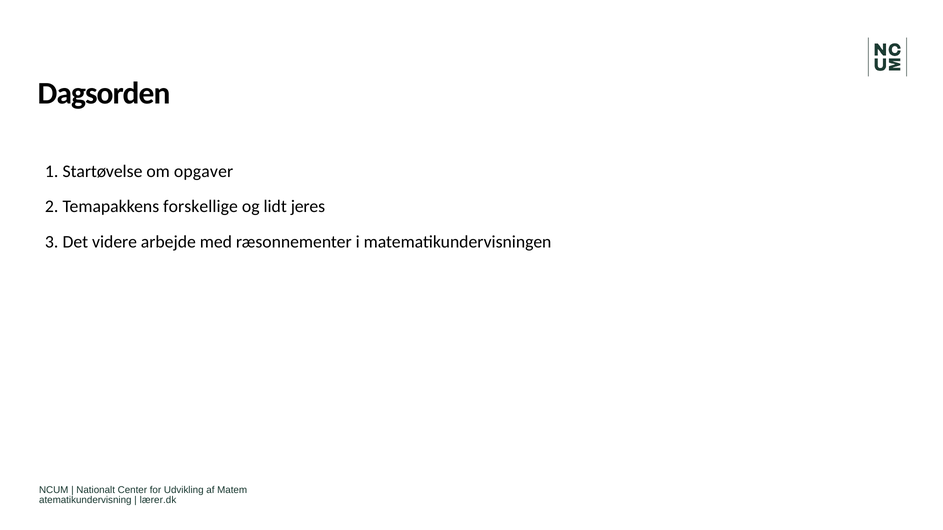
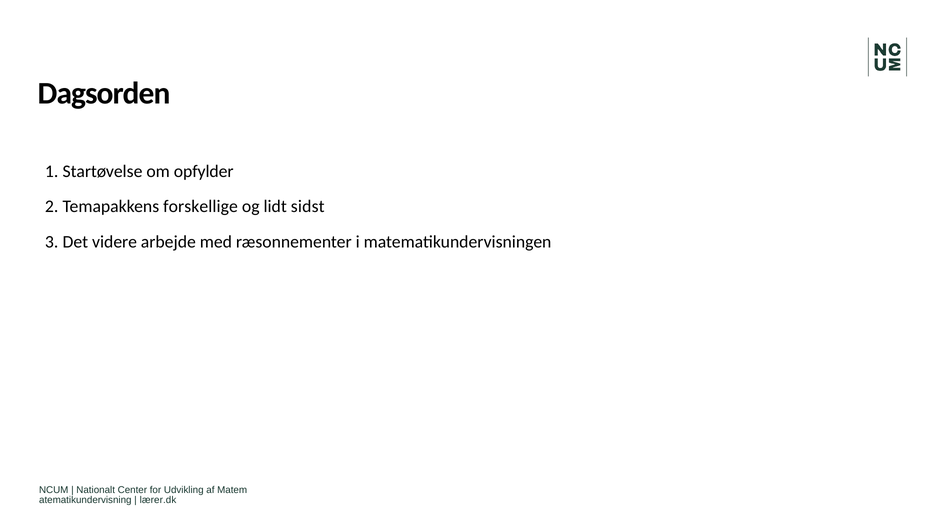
opgaver: opgaver -> opfylder (204, 171)
jeres: jeres -> sidst (308, 207)
